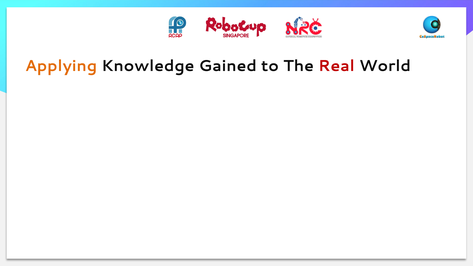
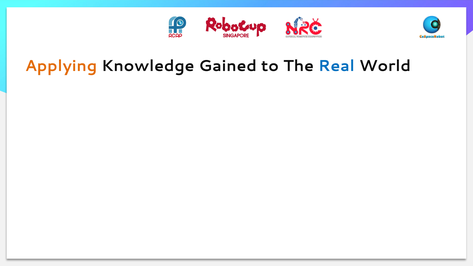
Real colour: red -> blue (336, 66)
